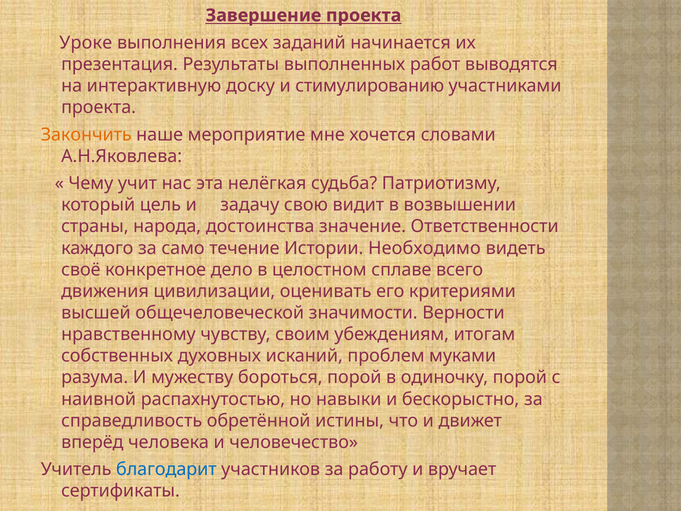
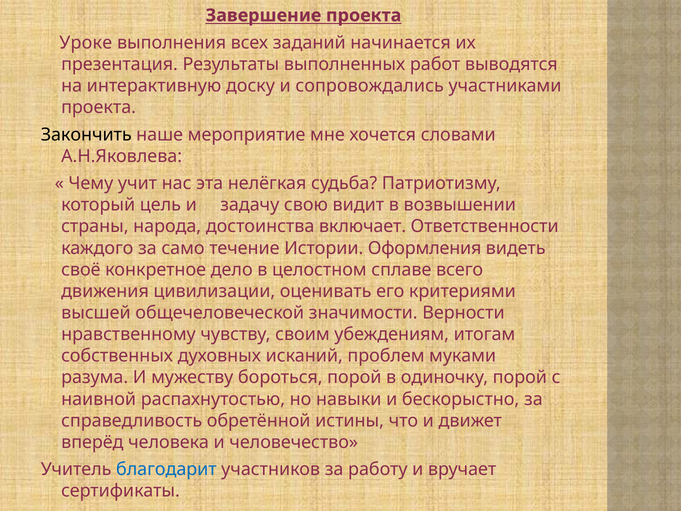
стимулированию: стимулированию -> сопровождались (370, 86)
Закончить colour: orange -> black (86, 135)
значение: значение -> включает (363, 226)
Необходимо: Необходимо -> Оформления (425, 248)
